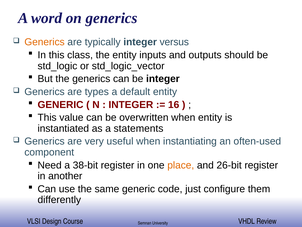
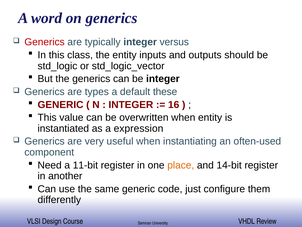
Generics colour: orange -> red (45, 42)
default entity: entity -> these (165, 92)
statements: statements -> expression (139, 128)
38-bit: 38-bit -> 11-bit (85, 165)
26-bit: 26-bit -> 14-bit (229, 165)
